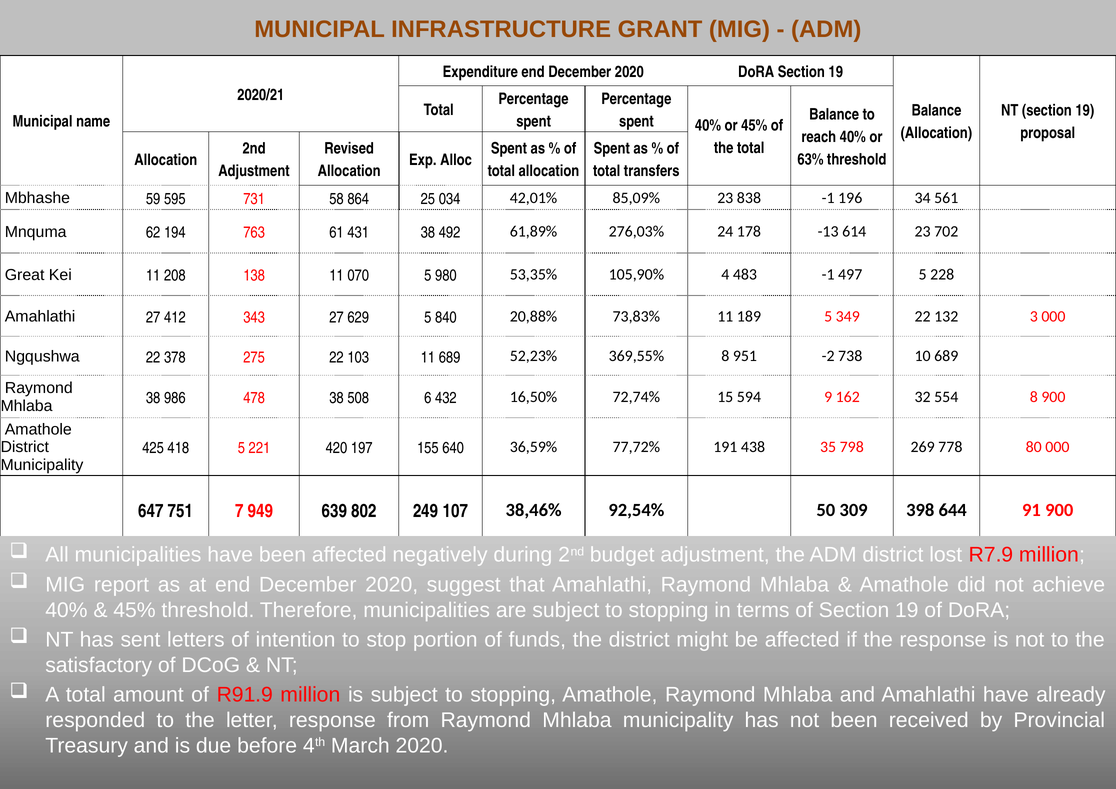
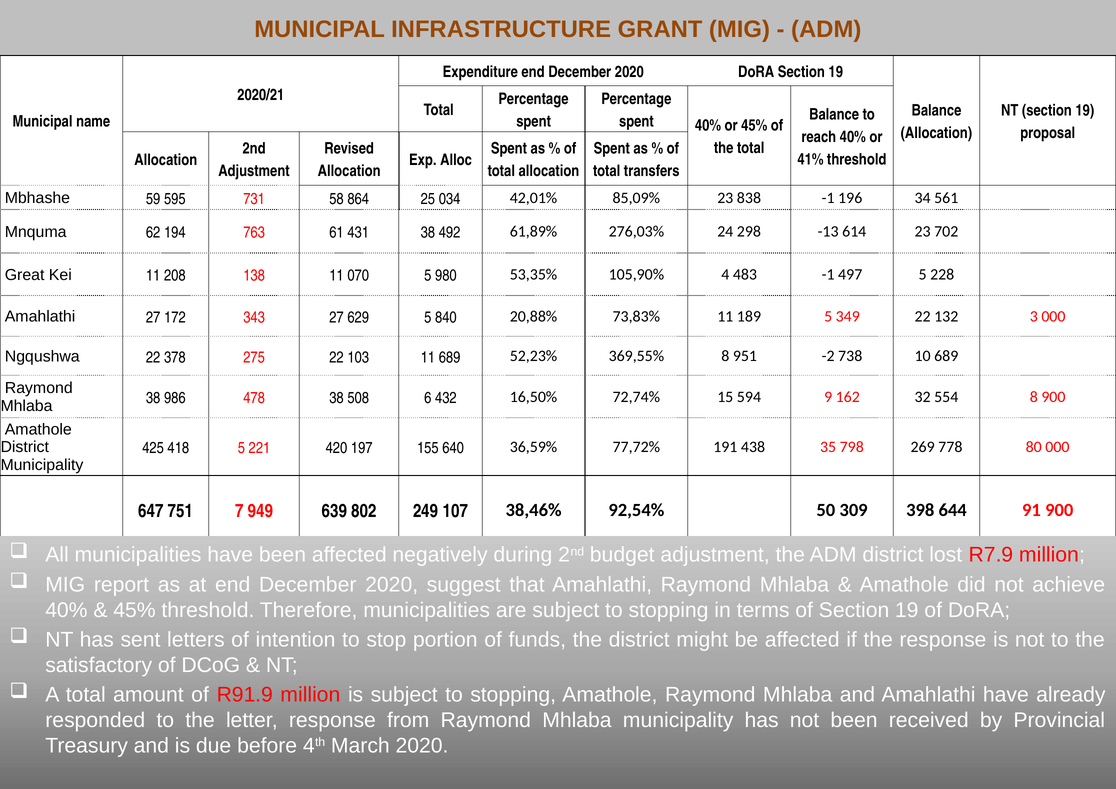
63%: 63% -> 41% (810, 160)
178: 178 -> 298 (749, 232)
412: 412 -> 172 (175, 317)
